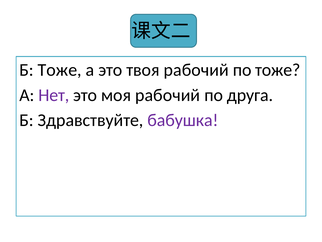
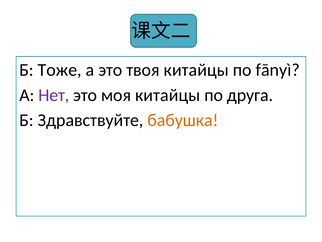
твоя рабочий: рабочий -> китайцы (196, 70)
по тоже: тоже -> fānyì (278, 70)
моя рабочий: рабочий -> китайцы (168, 95)
бабушка colour: purple -> orange (183, 120)
